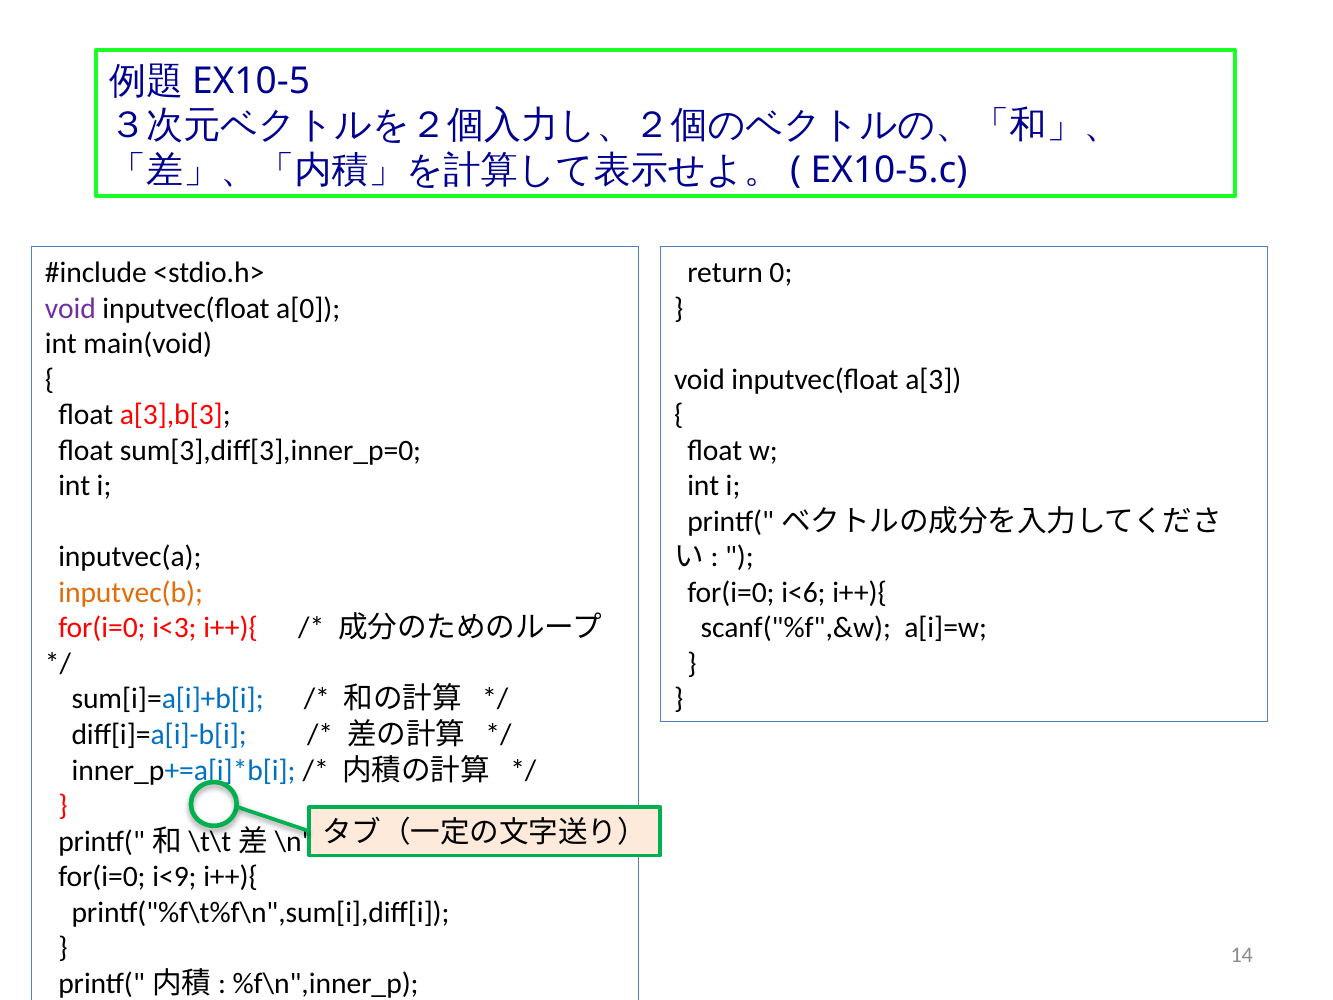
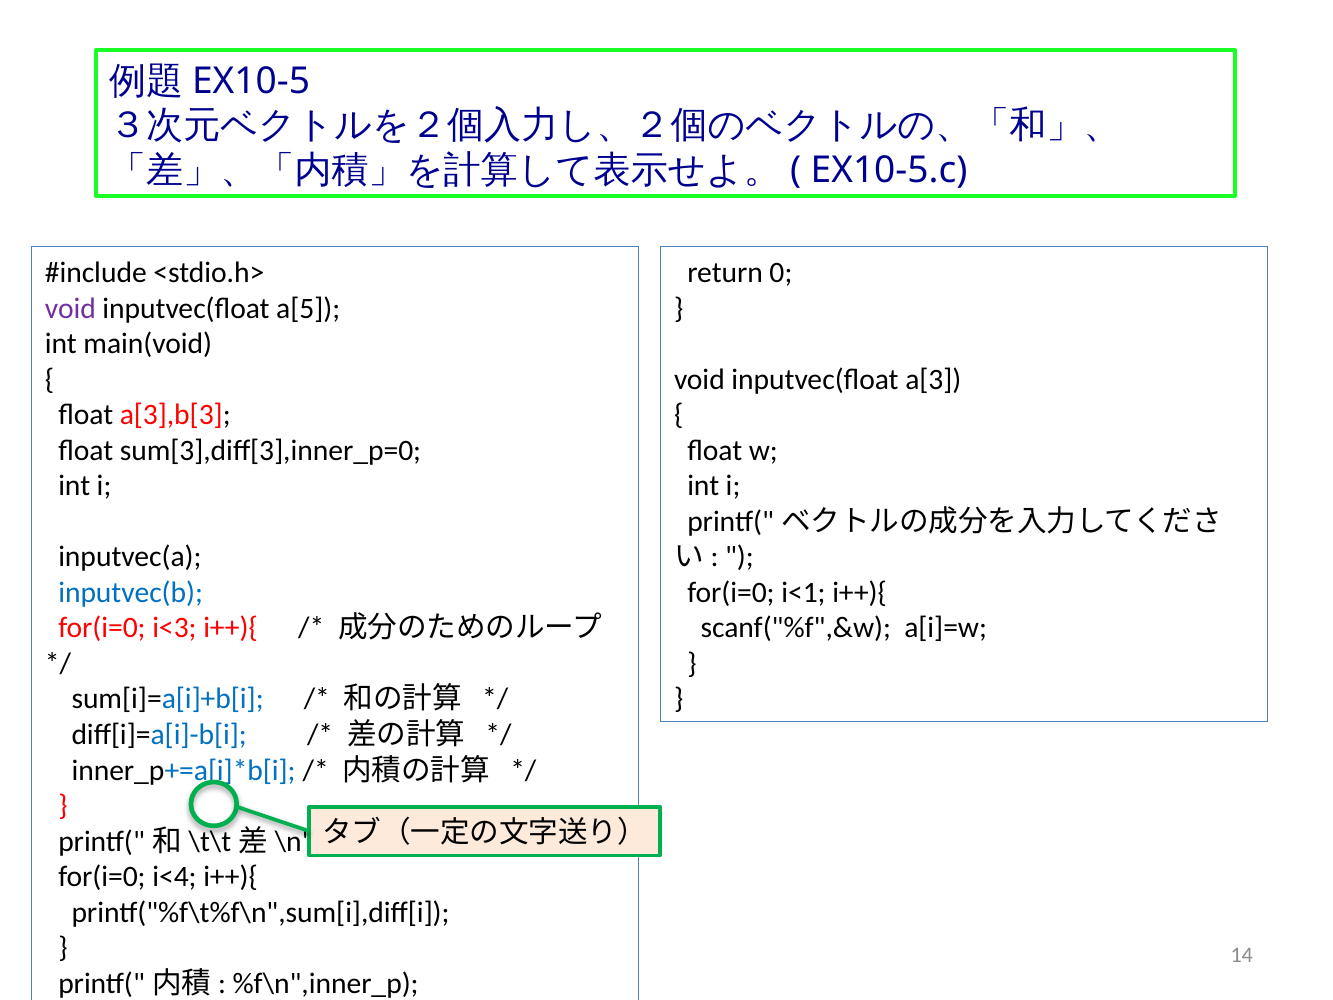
a[0: a[0 -> a[5 (308, 308)
inputvec(b colour: orange -> blue (131, 592)
i<6: i<6 -> i<1 (803, 592)
i<9: i<9 -> i<4 (174, 877)
